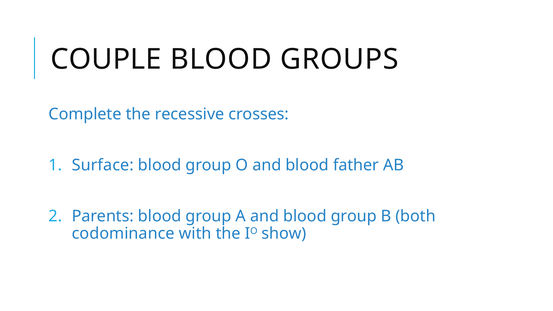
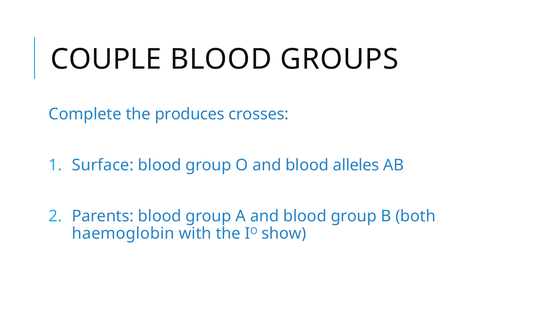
recessive: recessive -> produces (190, 114)
father: father -> alleles (356, 165)
codominance: codominance -> haemoglobin (123, 234)
